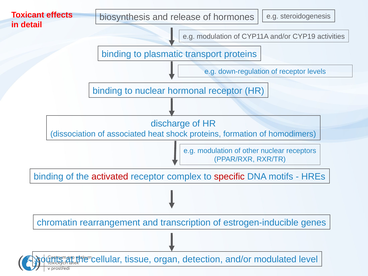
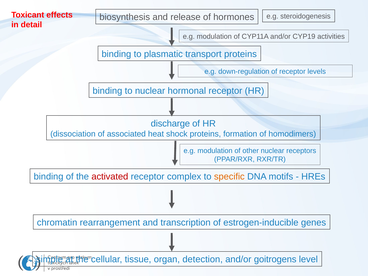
specific colour: red -> orange (229, 177)
counts: counts -> simple (50, 259)
modulated: modulated -> goitrogens (275, 259)
